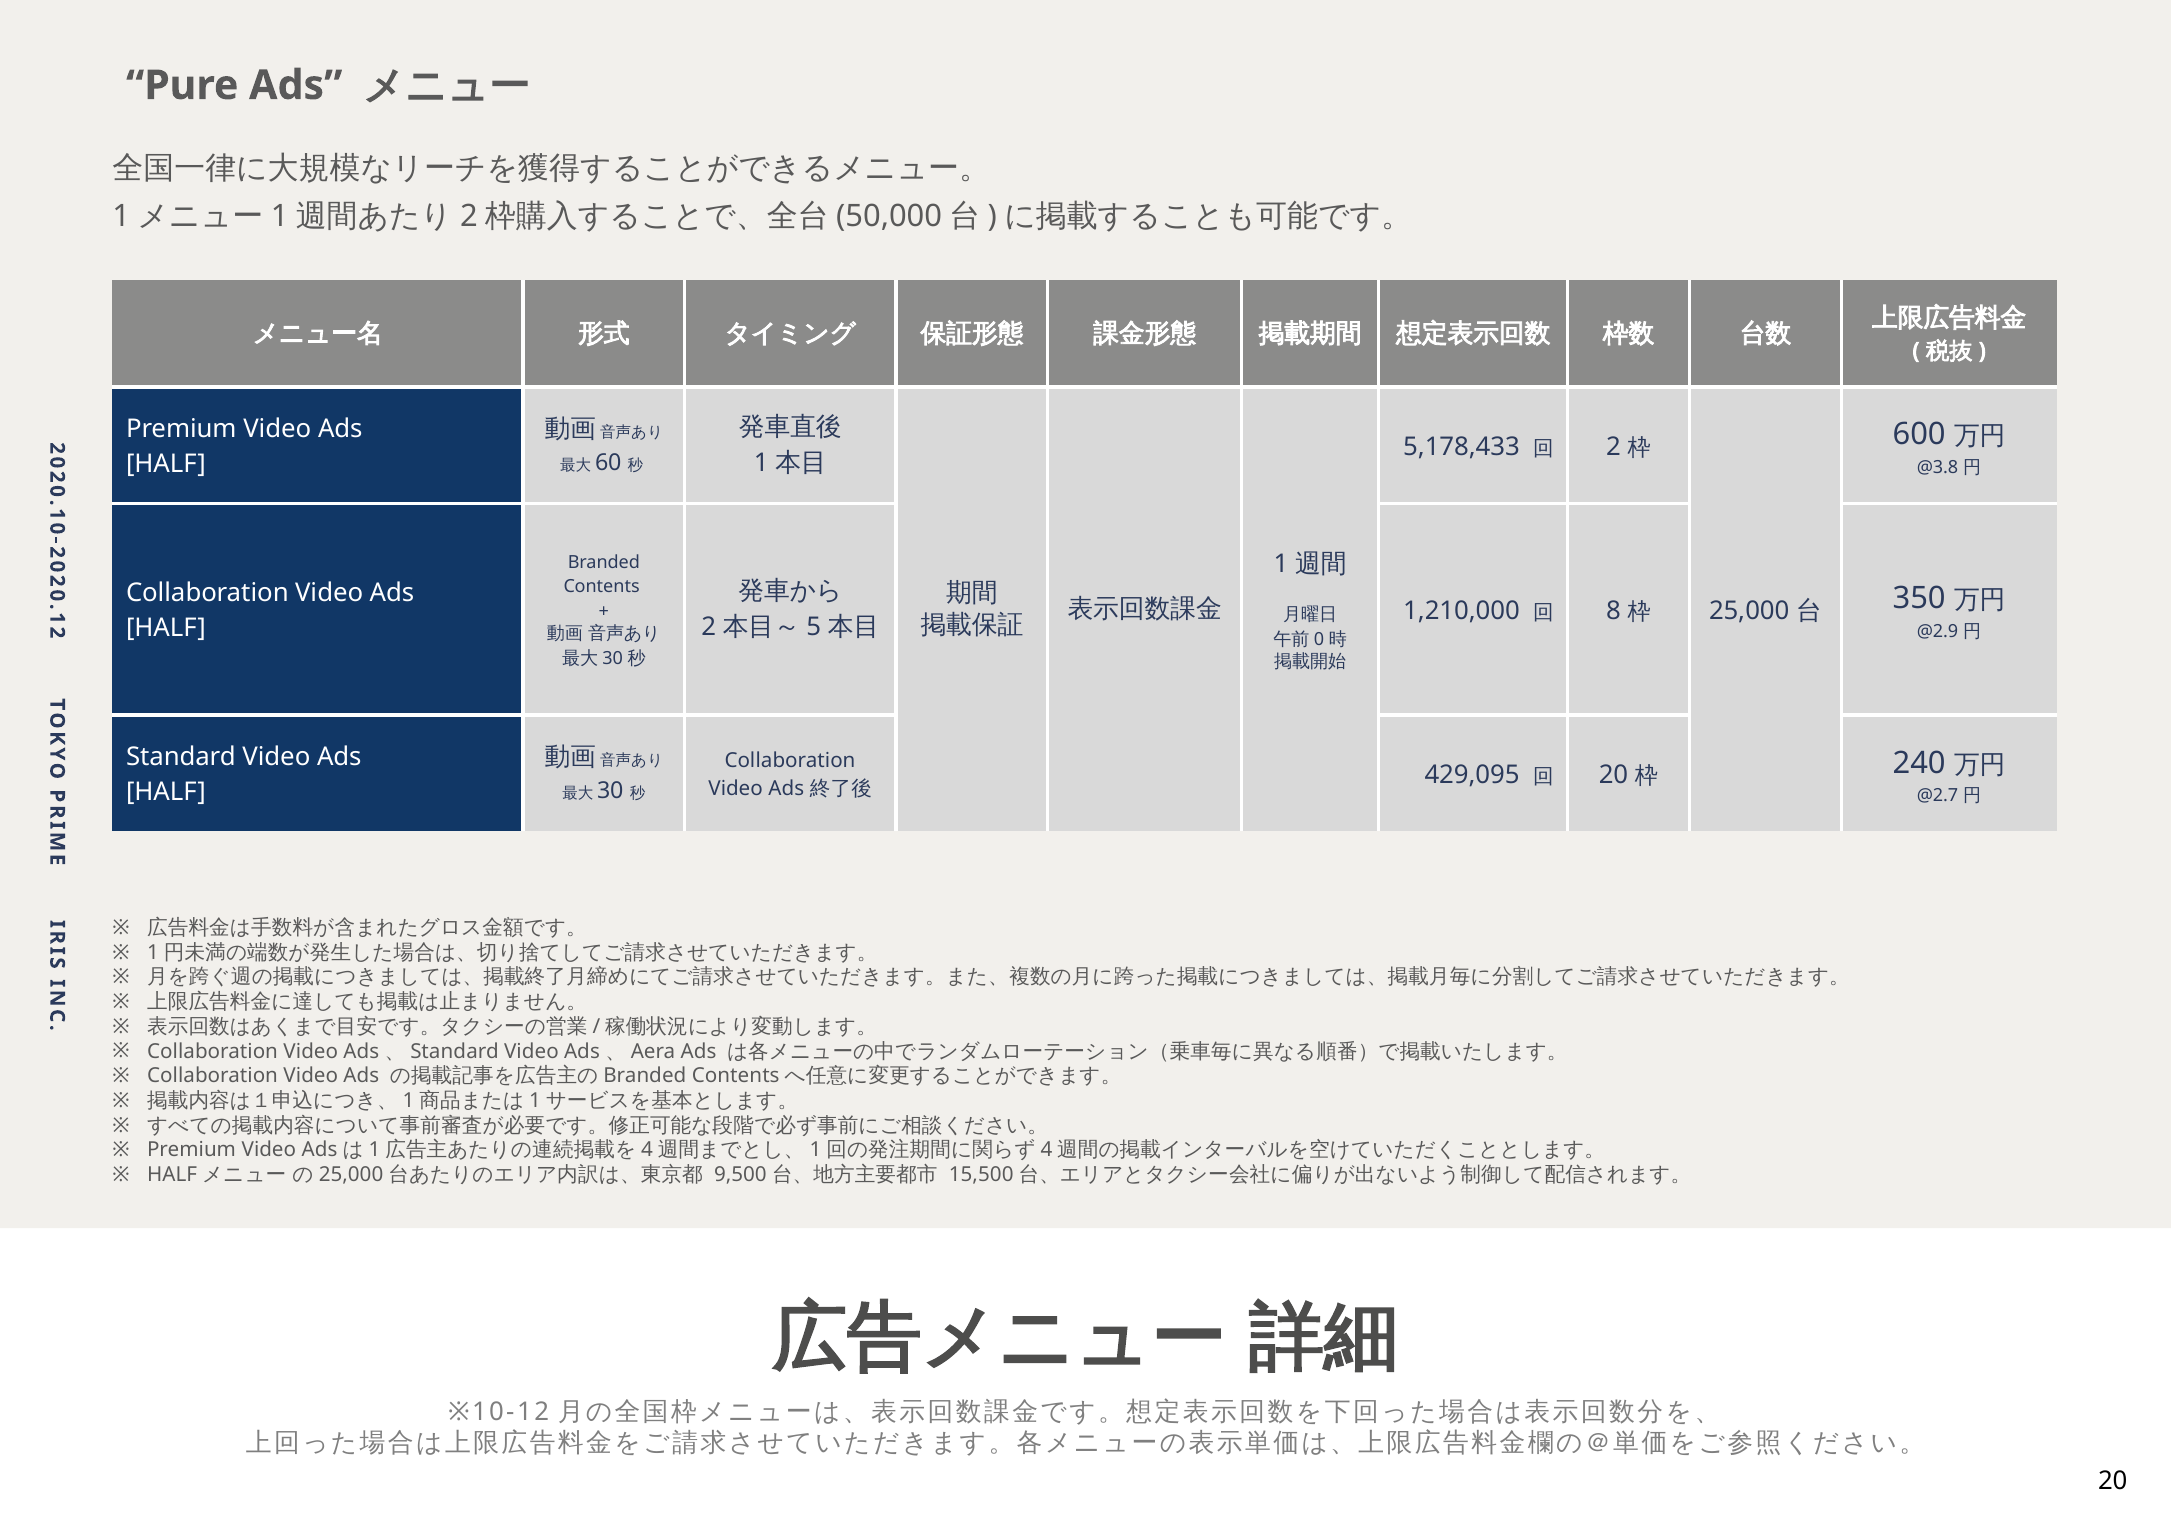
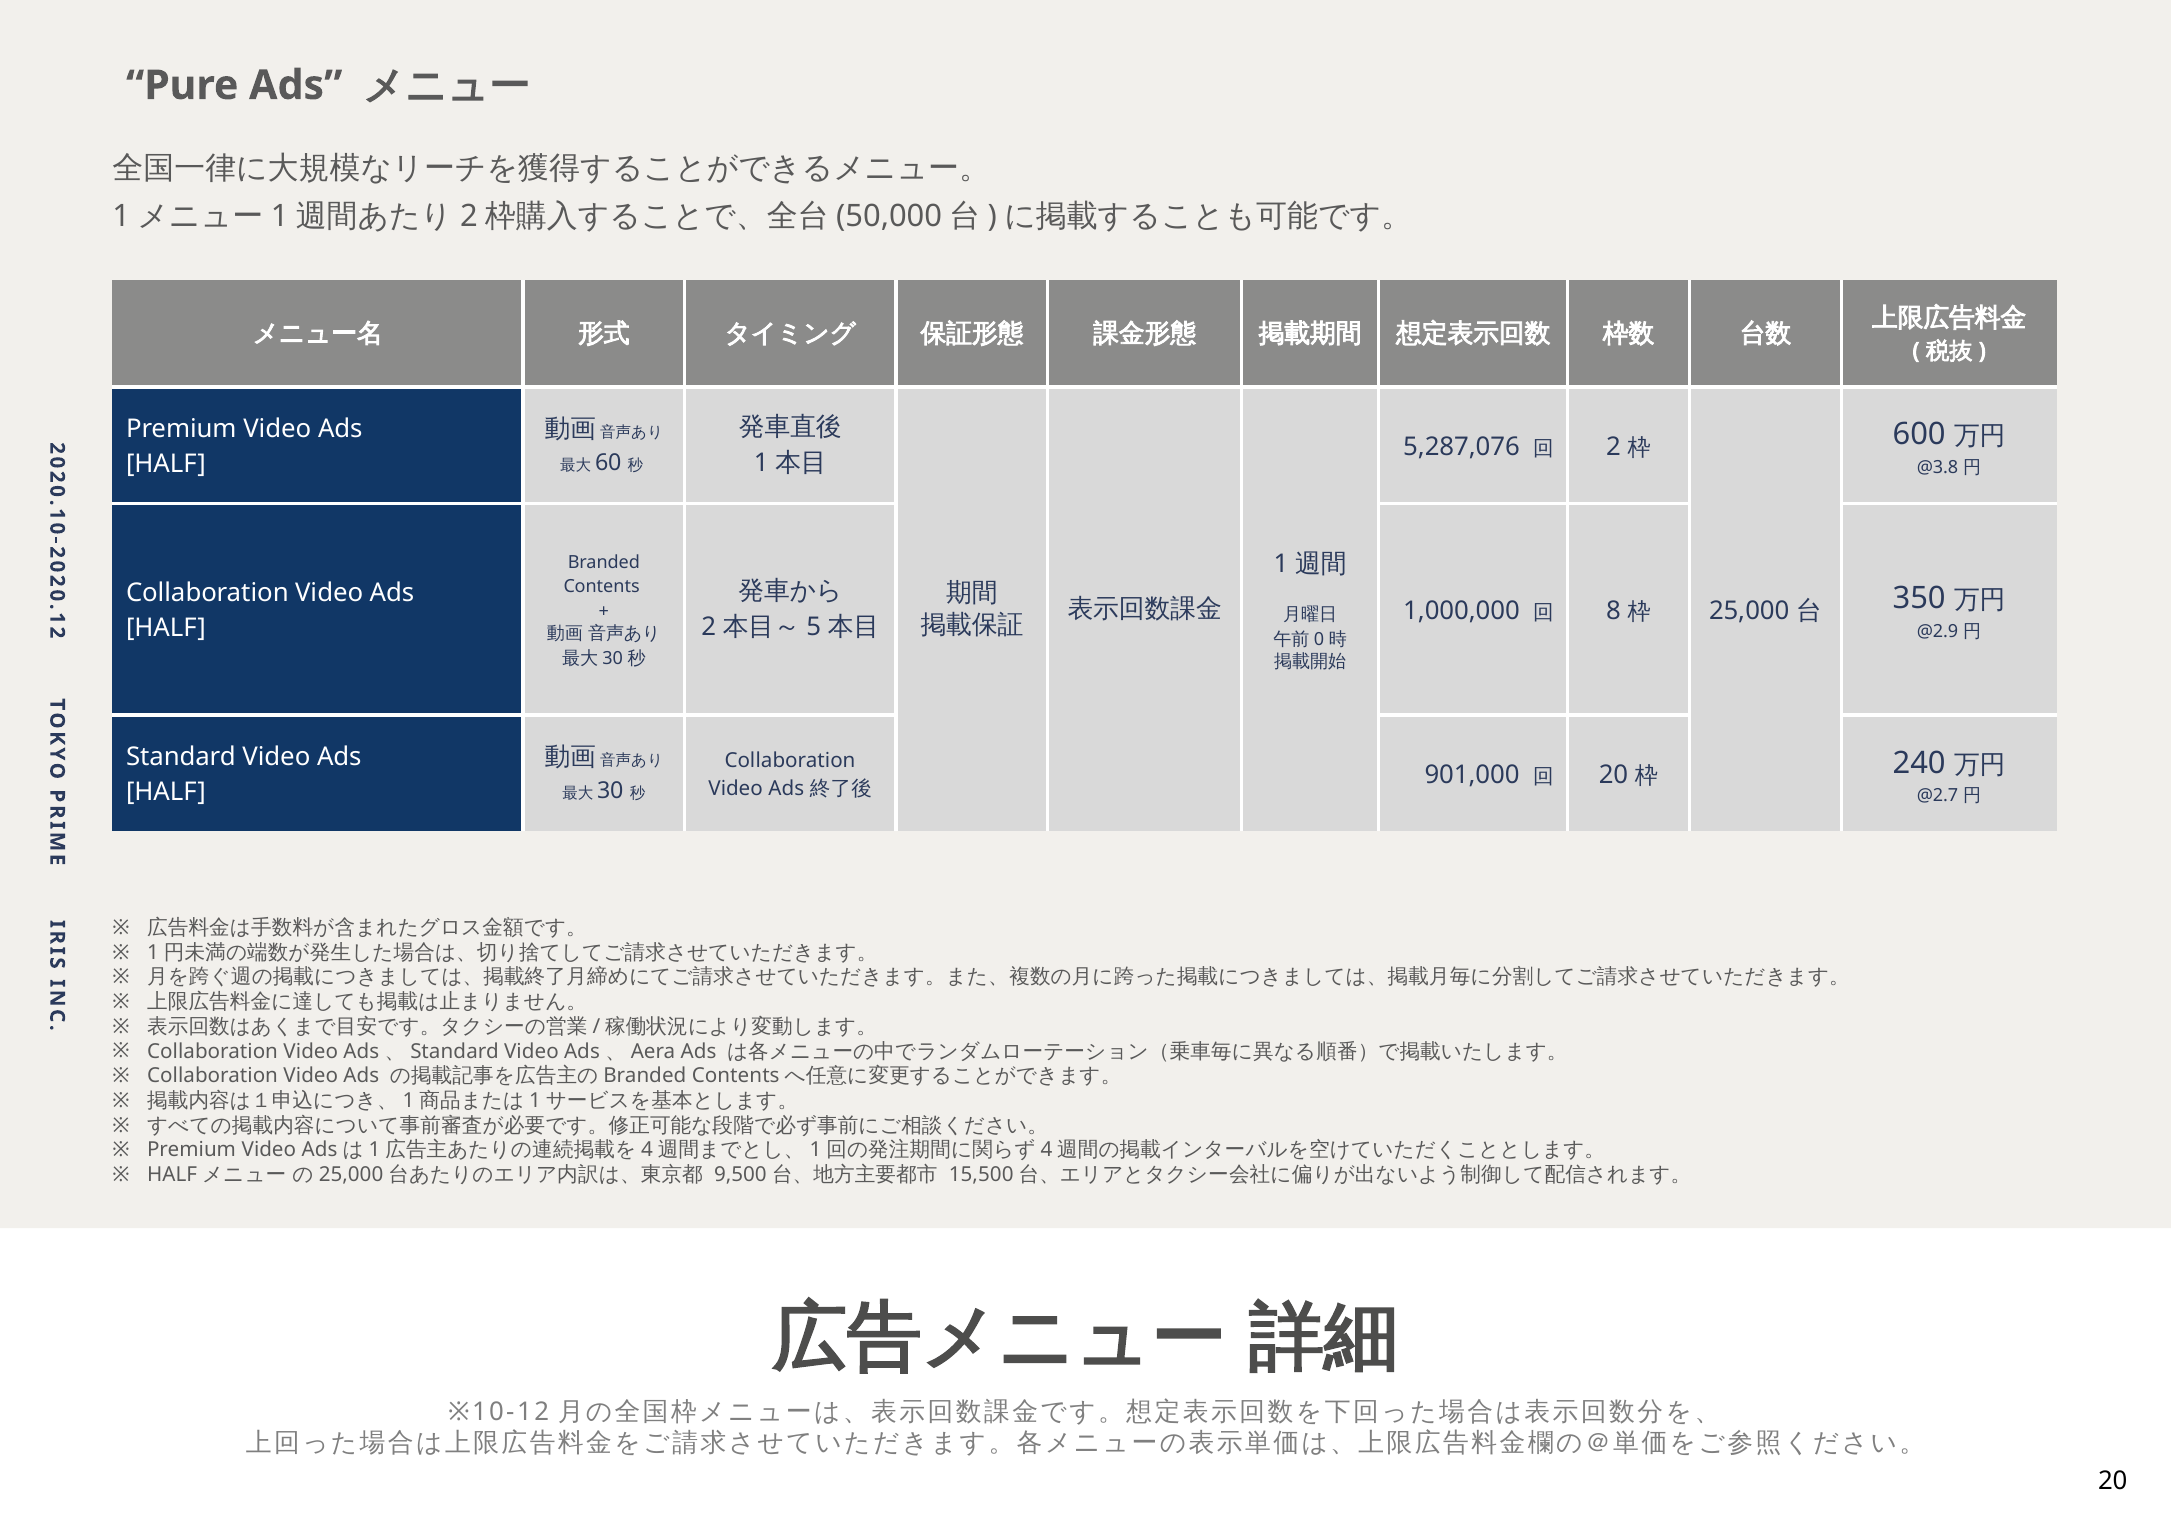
5,178,433: 5,178,433 -> 5,287,076 (1462, 447)
1,210,000: 1,210,000 -> 1,000,000 (1462, 611)
429,095: 429,095 -> 901,000 (1472, 775)
